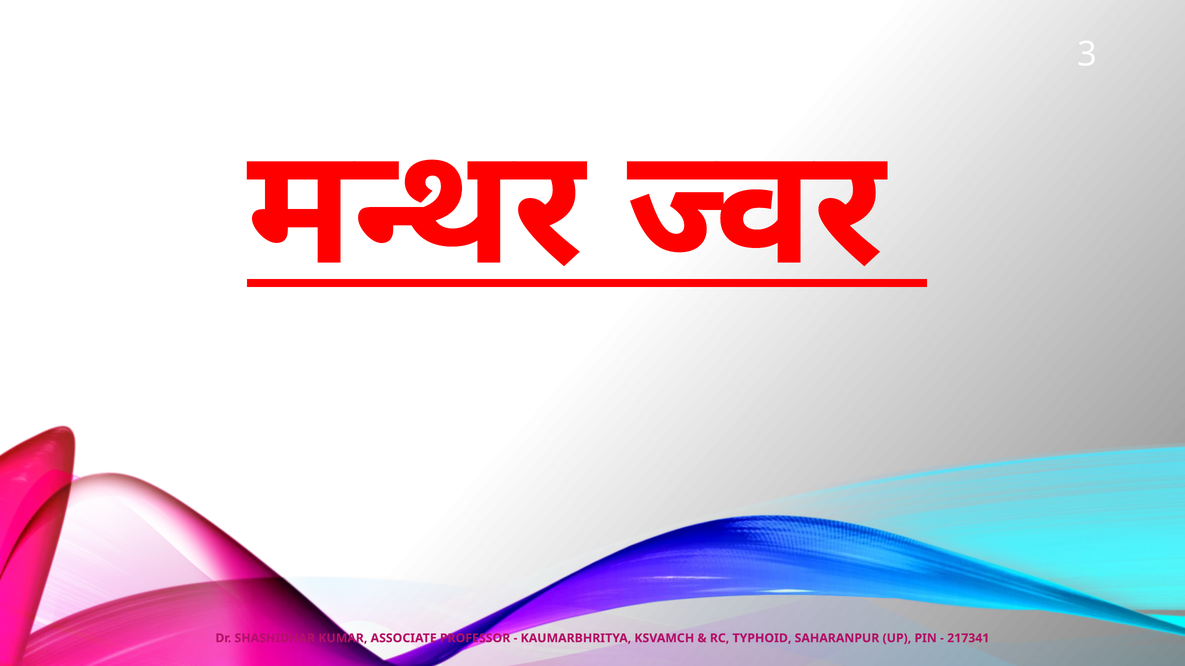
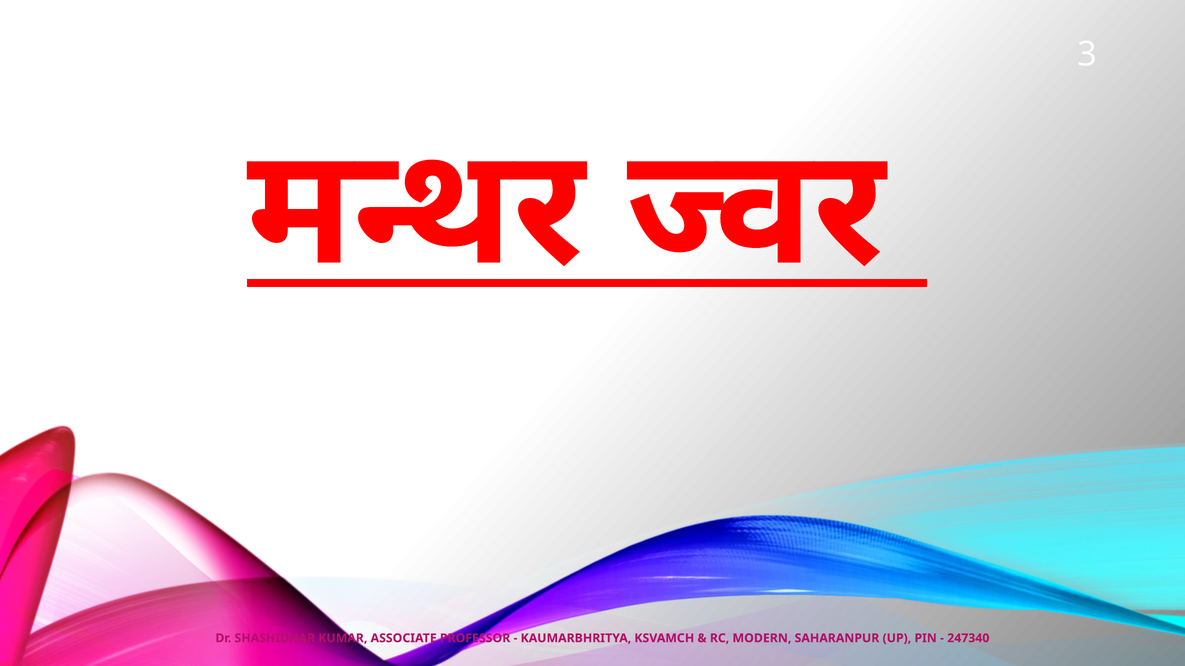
TYPHOID: TYPHOID -> MODERN (762, 639)
217341: 217341 -> 247340 (968, 639)
